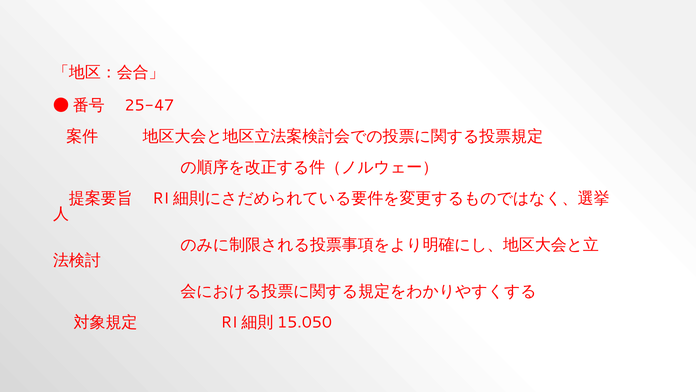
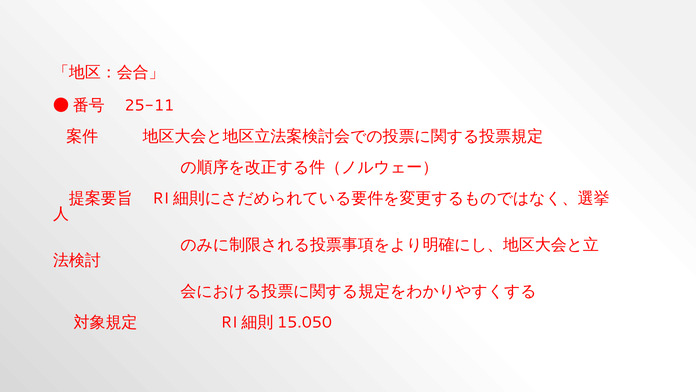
25-47: 25-47 -> 25-11 (149, 105)
